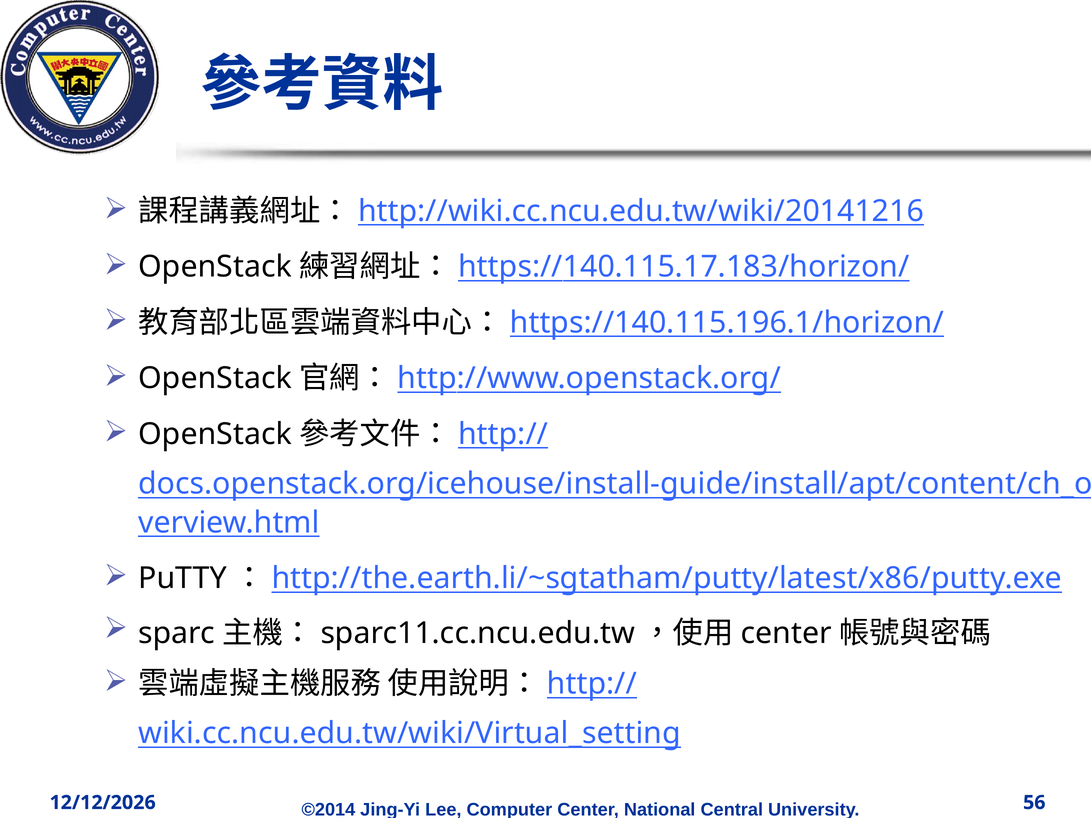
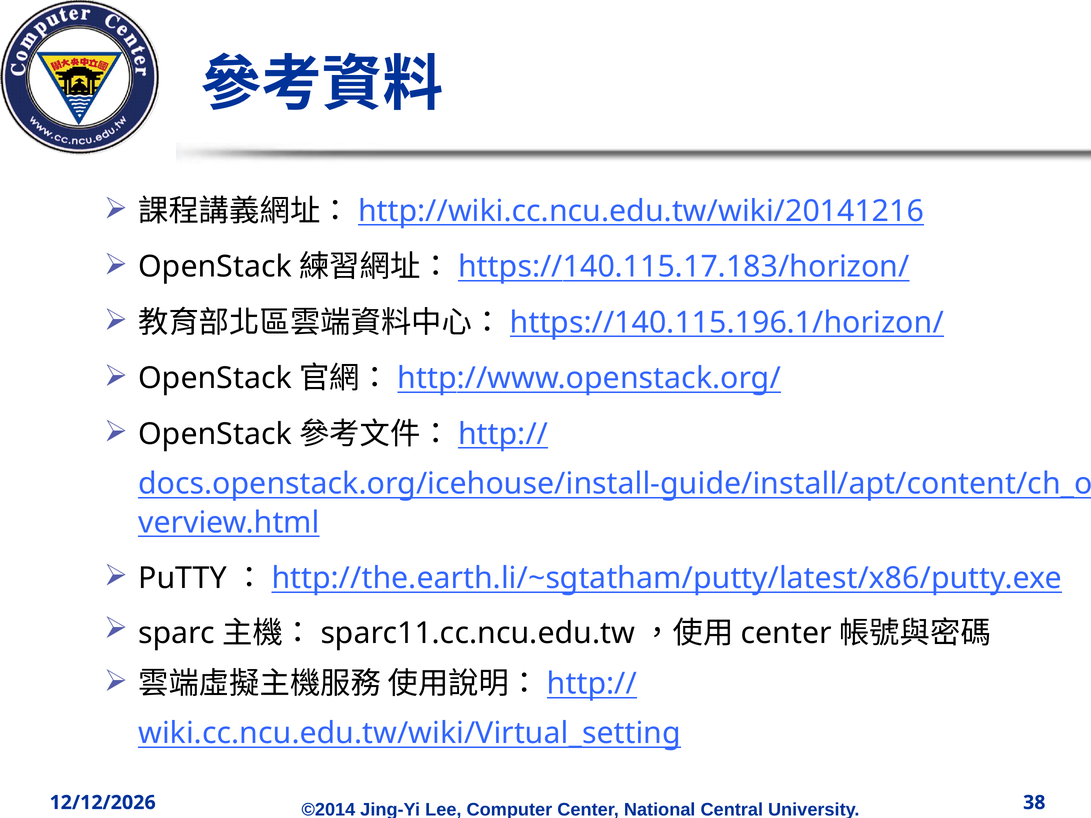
56: 56 -> 38 (1034, 803)
